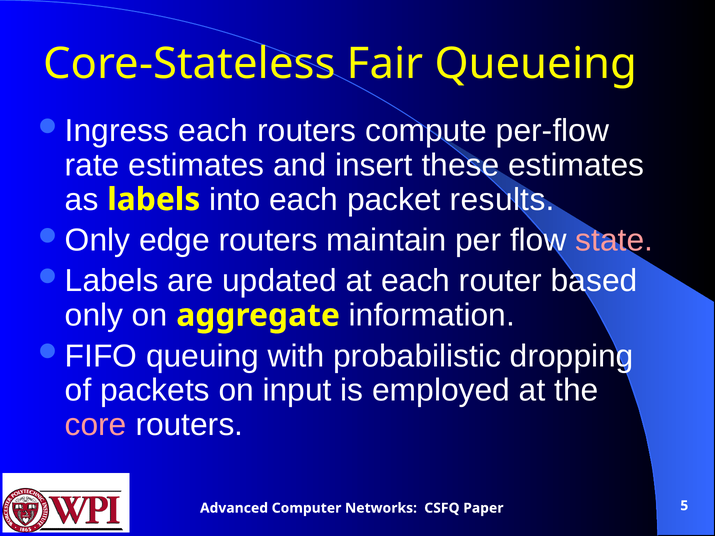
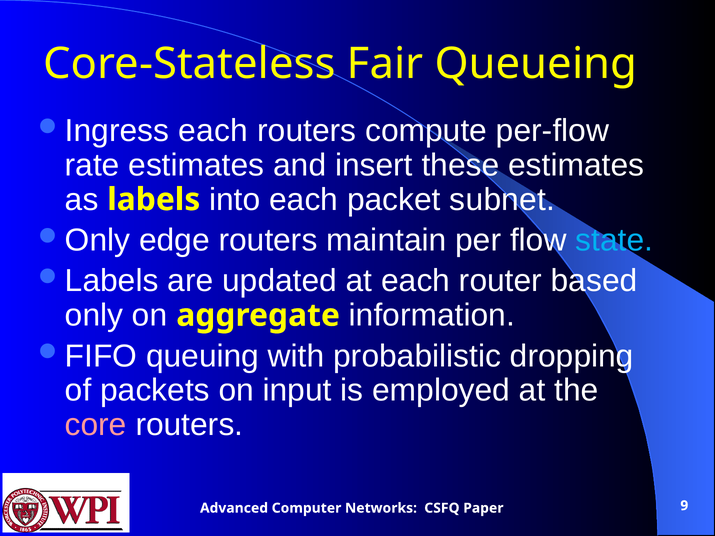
results: results -> subnet (502, 200)
state colour: pink -> light blue (614, 240)
5: 5 -> 9 (684, 506)
